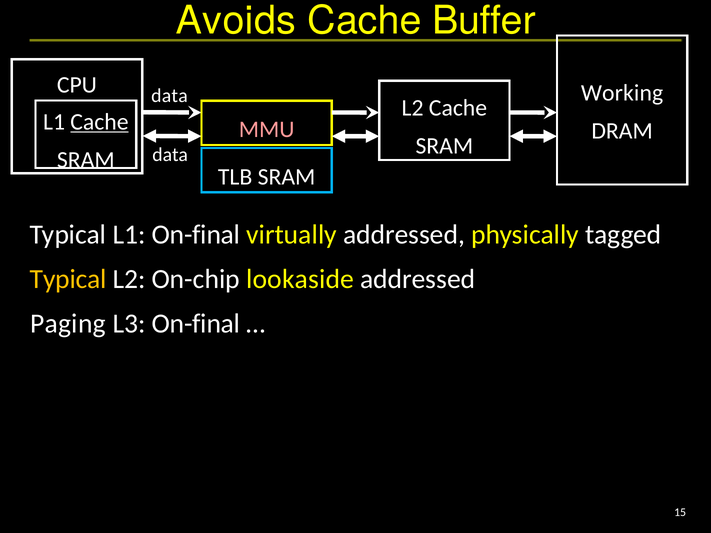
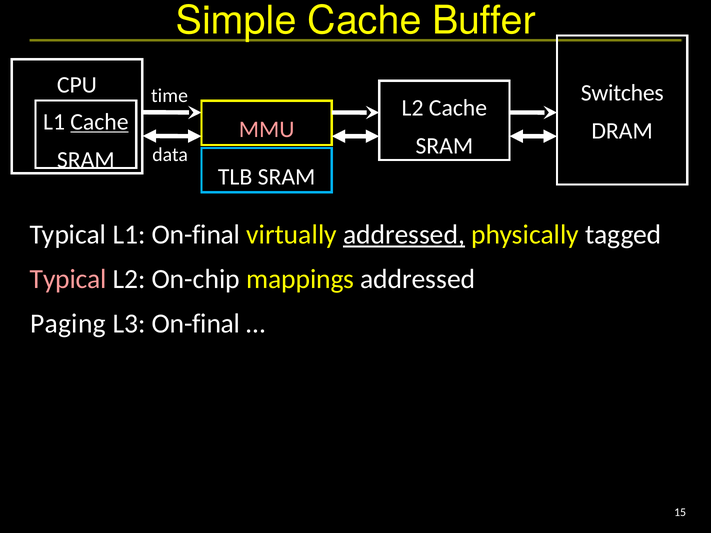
Avoids: Avoids -> Simple (236, 21)
Working: Working -> Switches (622, 93)
data: data -> time (170, 96)
addressed underline: none -> present (404, 235)
Typical colour: yellow -> pink (68, 279)
lookaside: lookaside -> mappings (300, 279)
